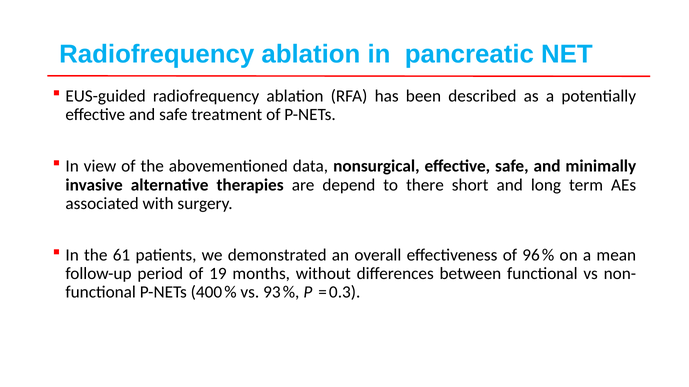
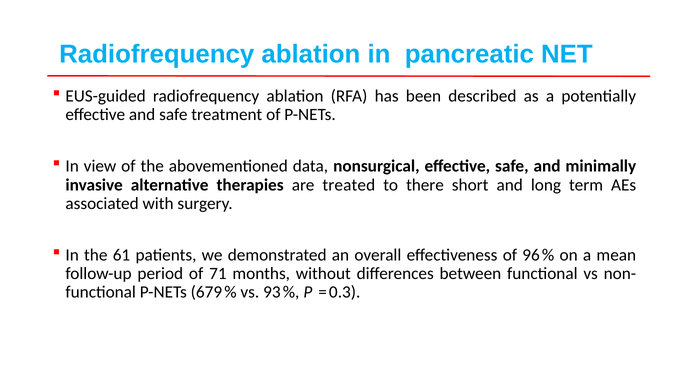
depend: depend -> treated (349, 185)
19: 19 -> 71 (218, 274)
400: 400 -> 679 (206, 292)
